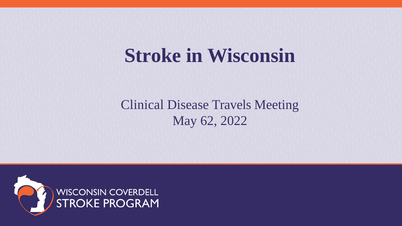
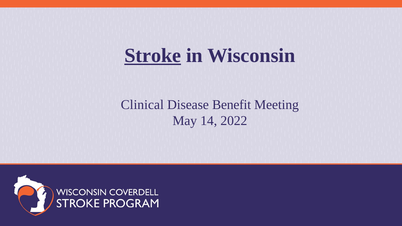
Stroke underline: none -> present (153, 56)
Travels: Travels -> Benefit (232, 105)
62: 62 -> 14 (209, 121)
